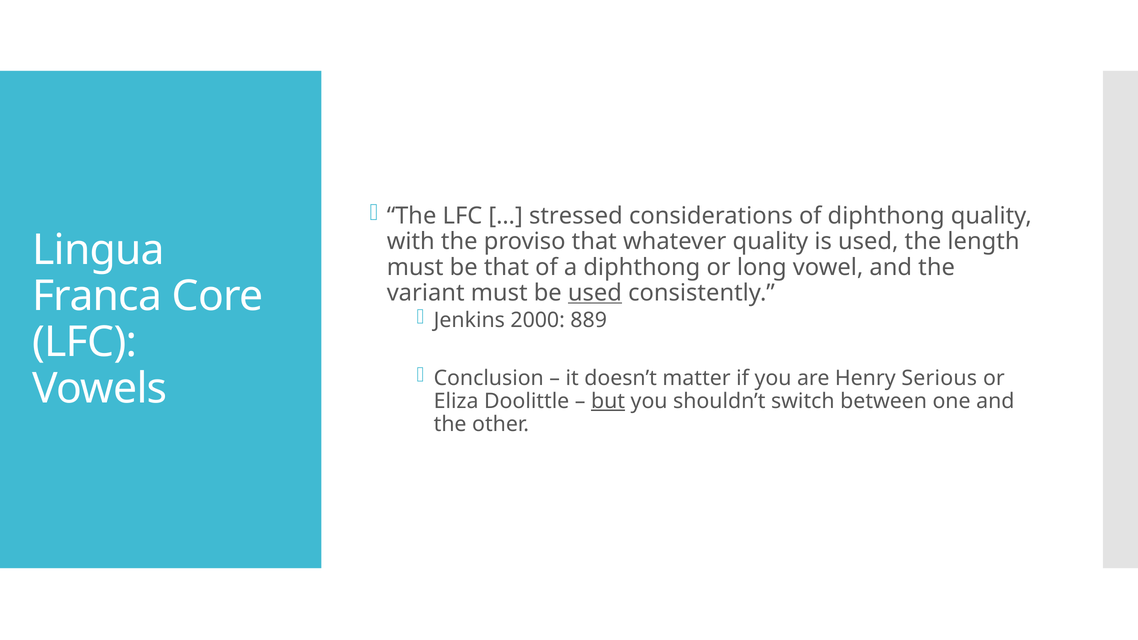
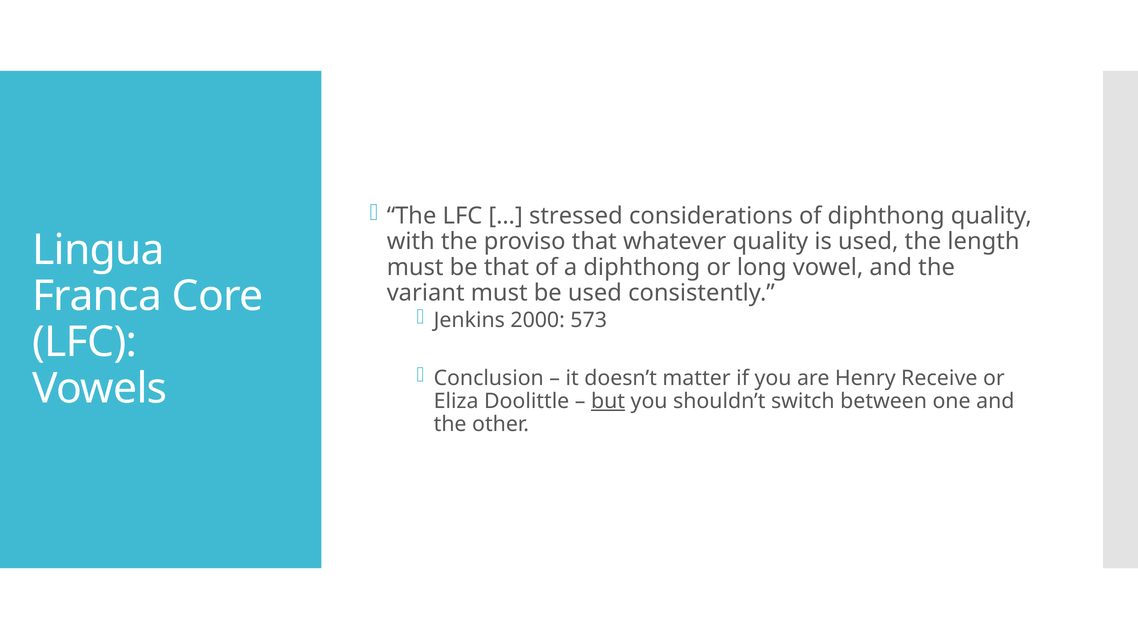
used underline: present -> none (595, 293)
889: 889 -> 573 (589, 320)
Serious: Serious -> Receive (939, 378)
